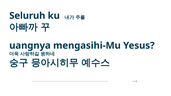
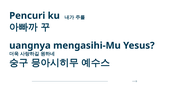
Seluruh: Seluruh -> Pencuri (27, 16)
